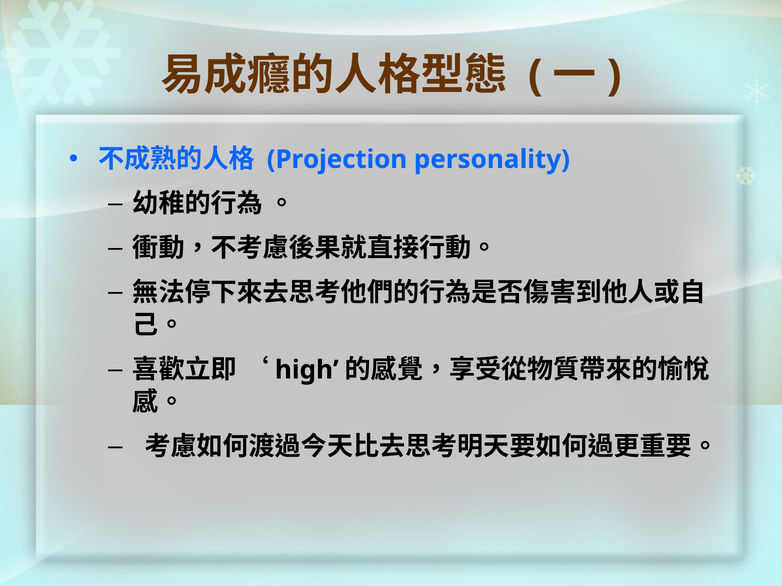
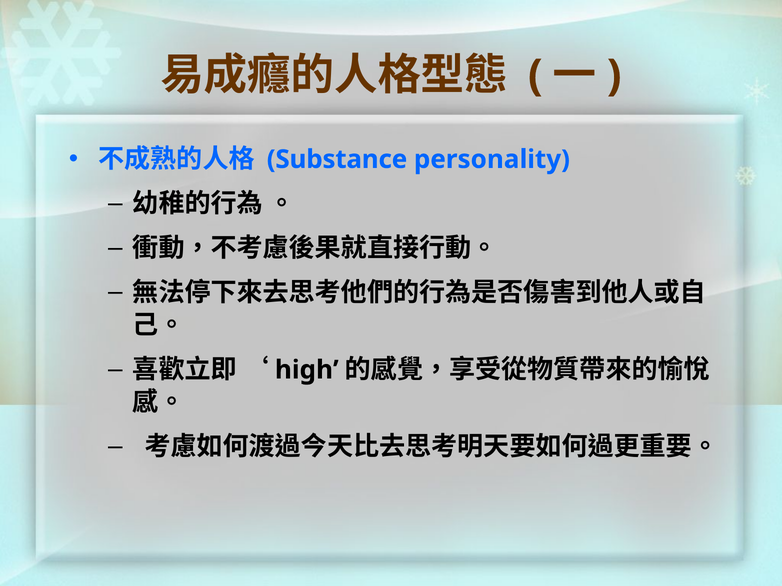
Projection: Projection -> Substance (337, 160)
